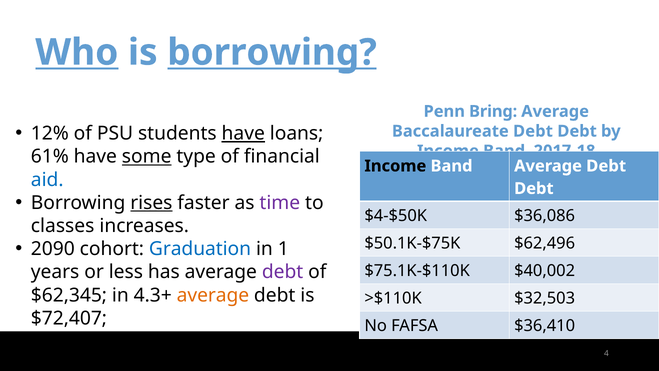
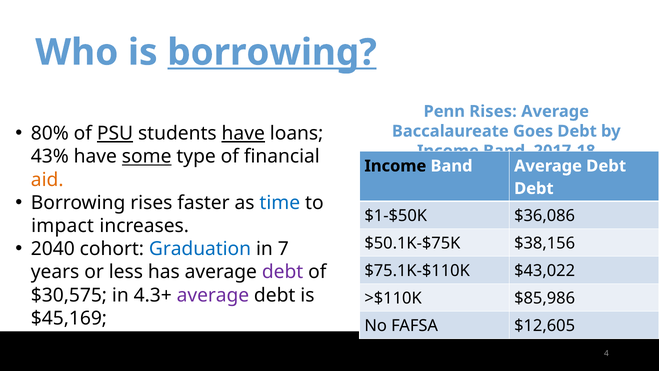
Who underline: present -> none (77, 52)
Penn Bring: Bring -> Rises (493, 111)
12%: 12% -> 80% (50, 133)
PSU underline: none -> present (115, 133)
Baccalaureate Debt: Debt -> Goes (533, 131)
61%: 61% -> 43% (50, 157)
aid colour: blue -> orange (47, 180)
rises underline: present -> none (151, 203)
time colour: purple -> blue (280, 203)
$4-$50K: $4-$50K -> $1-$50K (396, 216)
classes: classes -> impact (63, 226)
$62,496: $62,496 -> $38,156 (545, 243)
2090: 2090 -> 2040 (53, 249)
1: 1 -> 7 (283, 249)
$40,002: $40,002 -> $43,022 (545, 271)
$62,345: $62,345 -> $30,575 (69, 295)
average colour: orange -> purple (213, 295)
$32,503: $32,503 -> $85,986 (545, 298)
$72,407: $72,407 -> $45,169 (69, 318)
$36,410: $36,410 -> $12,605 (545, 326)
